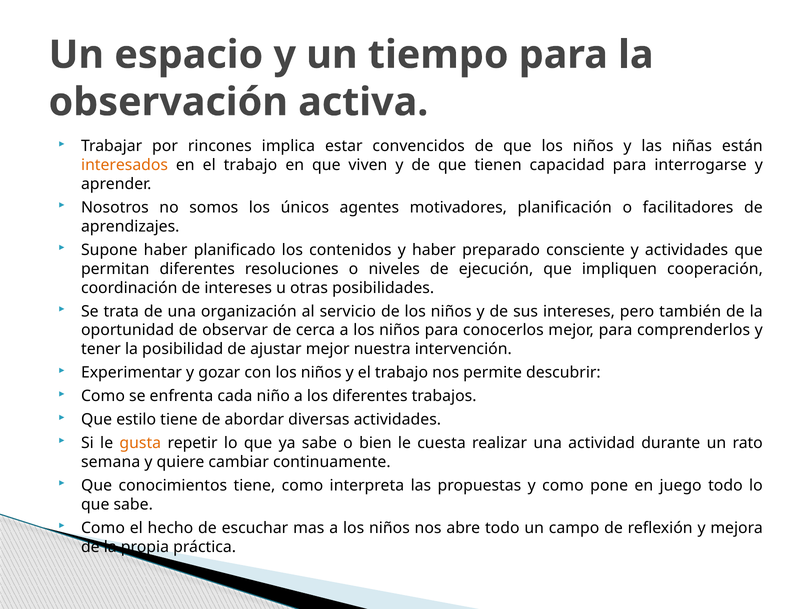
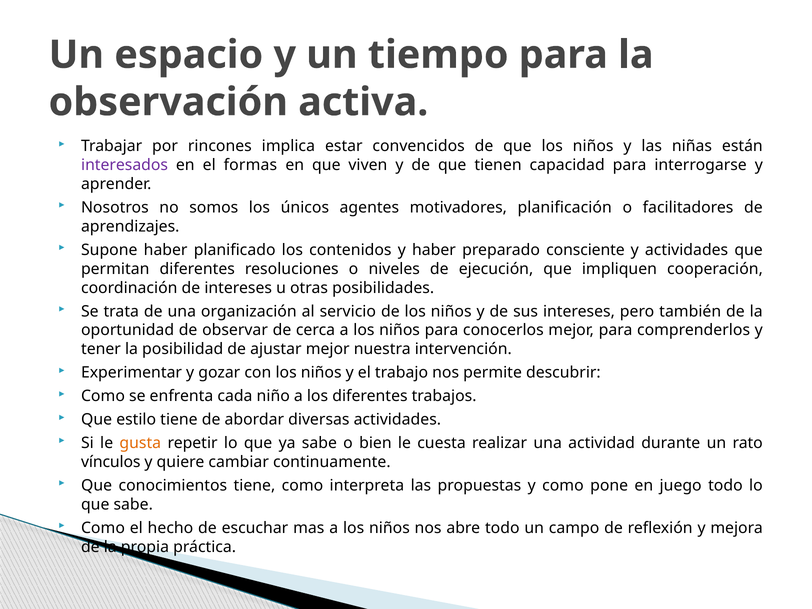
interesados colour: orange -> purple (125, 165)
en el trabajo: trabajo -> formas (250, 165)
semana: semana -> vínculos (111, 462)
